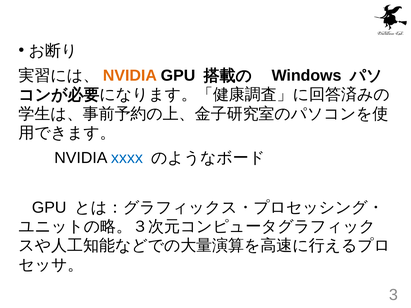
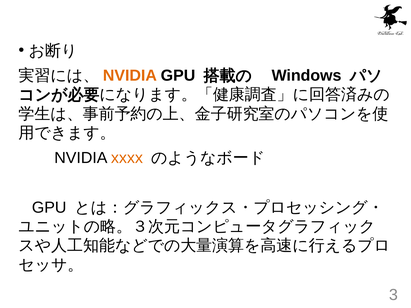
xxxx colour: blue -> orange (127, 158)
